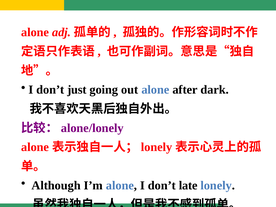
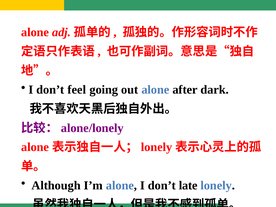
just: just -> feel (77, 90)
